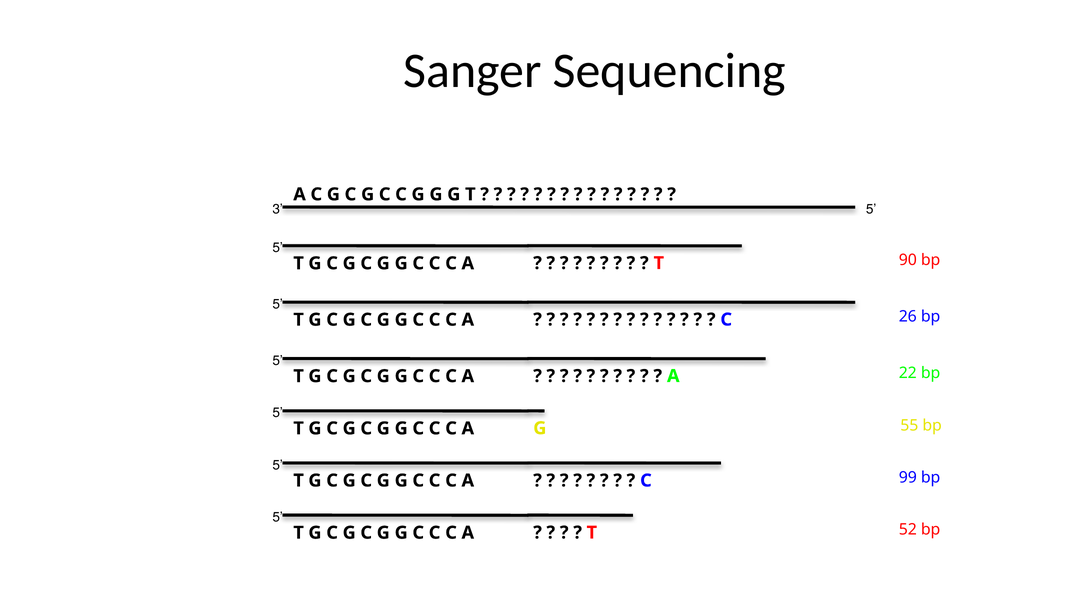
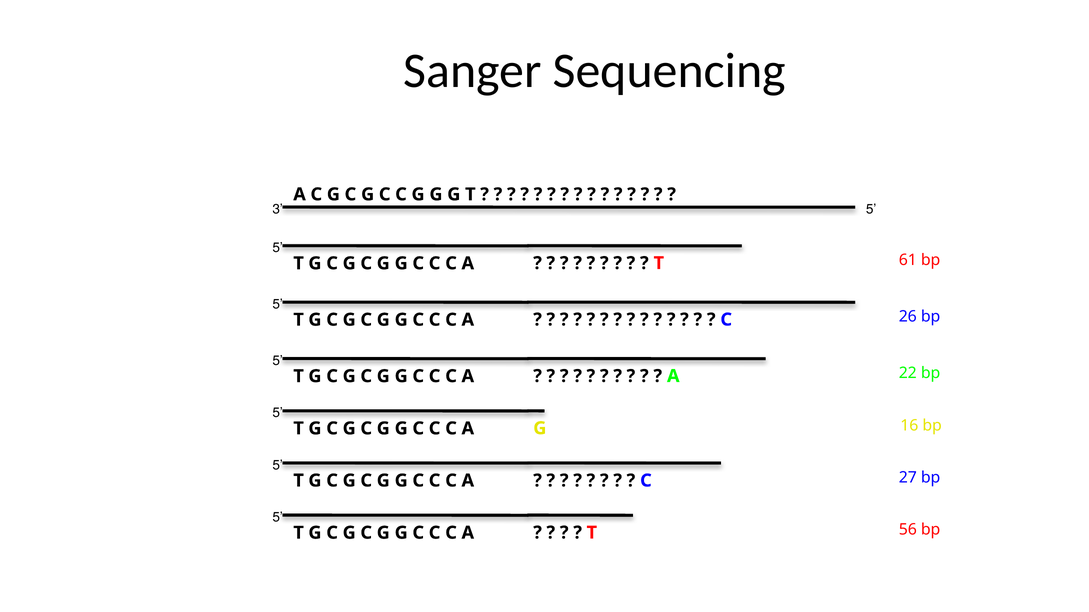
90: 90 -> 61 (908, 260)
55: 55 -> 16 (909, 426)
99: 99 -> 27 (908, 478)
52: 52 -> 56 (908, 530)
